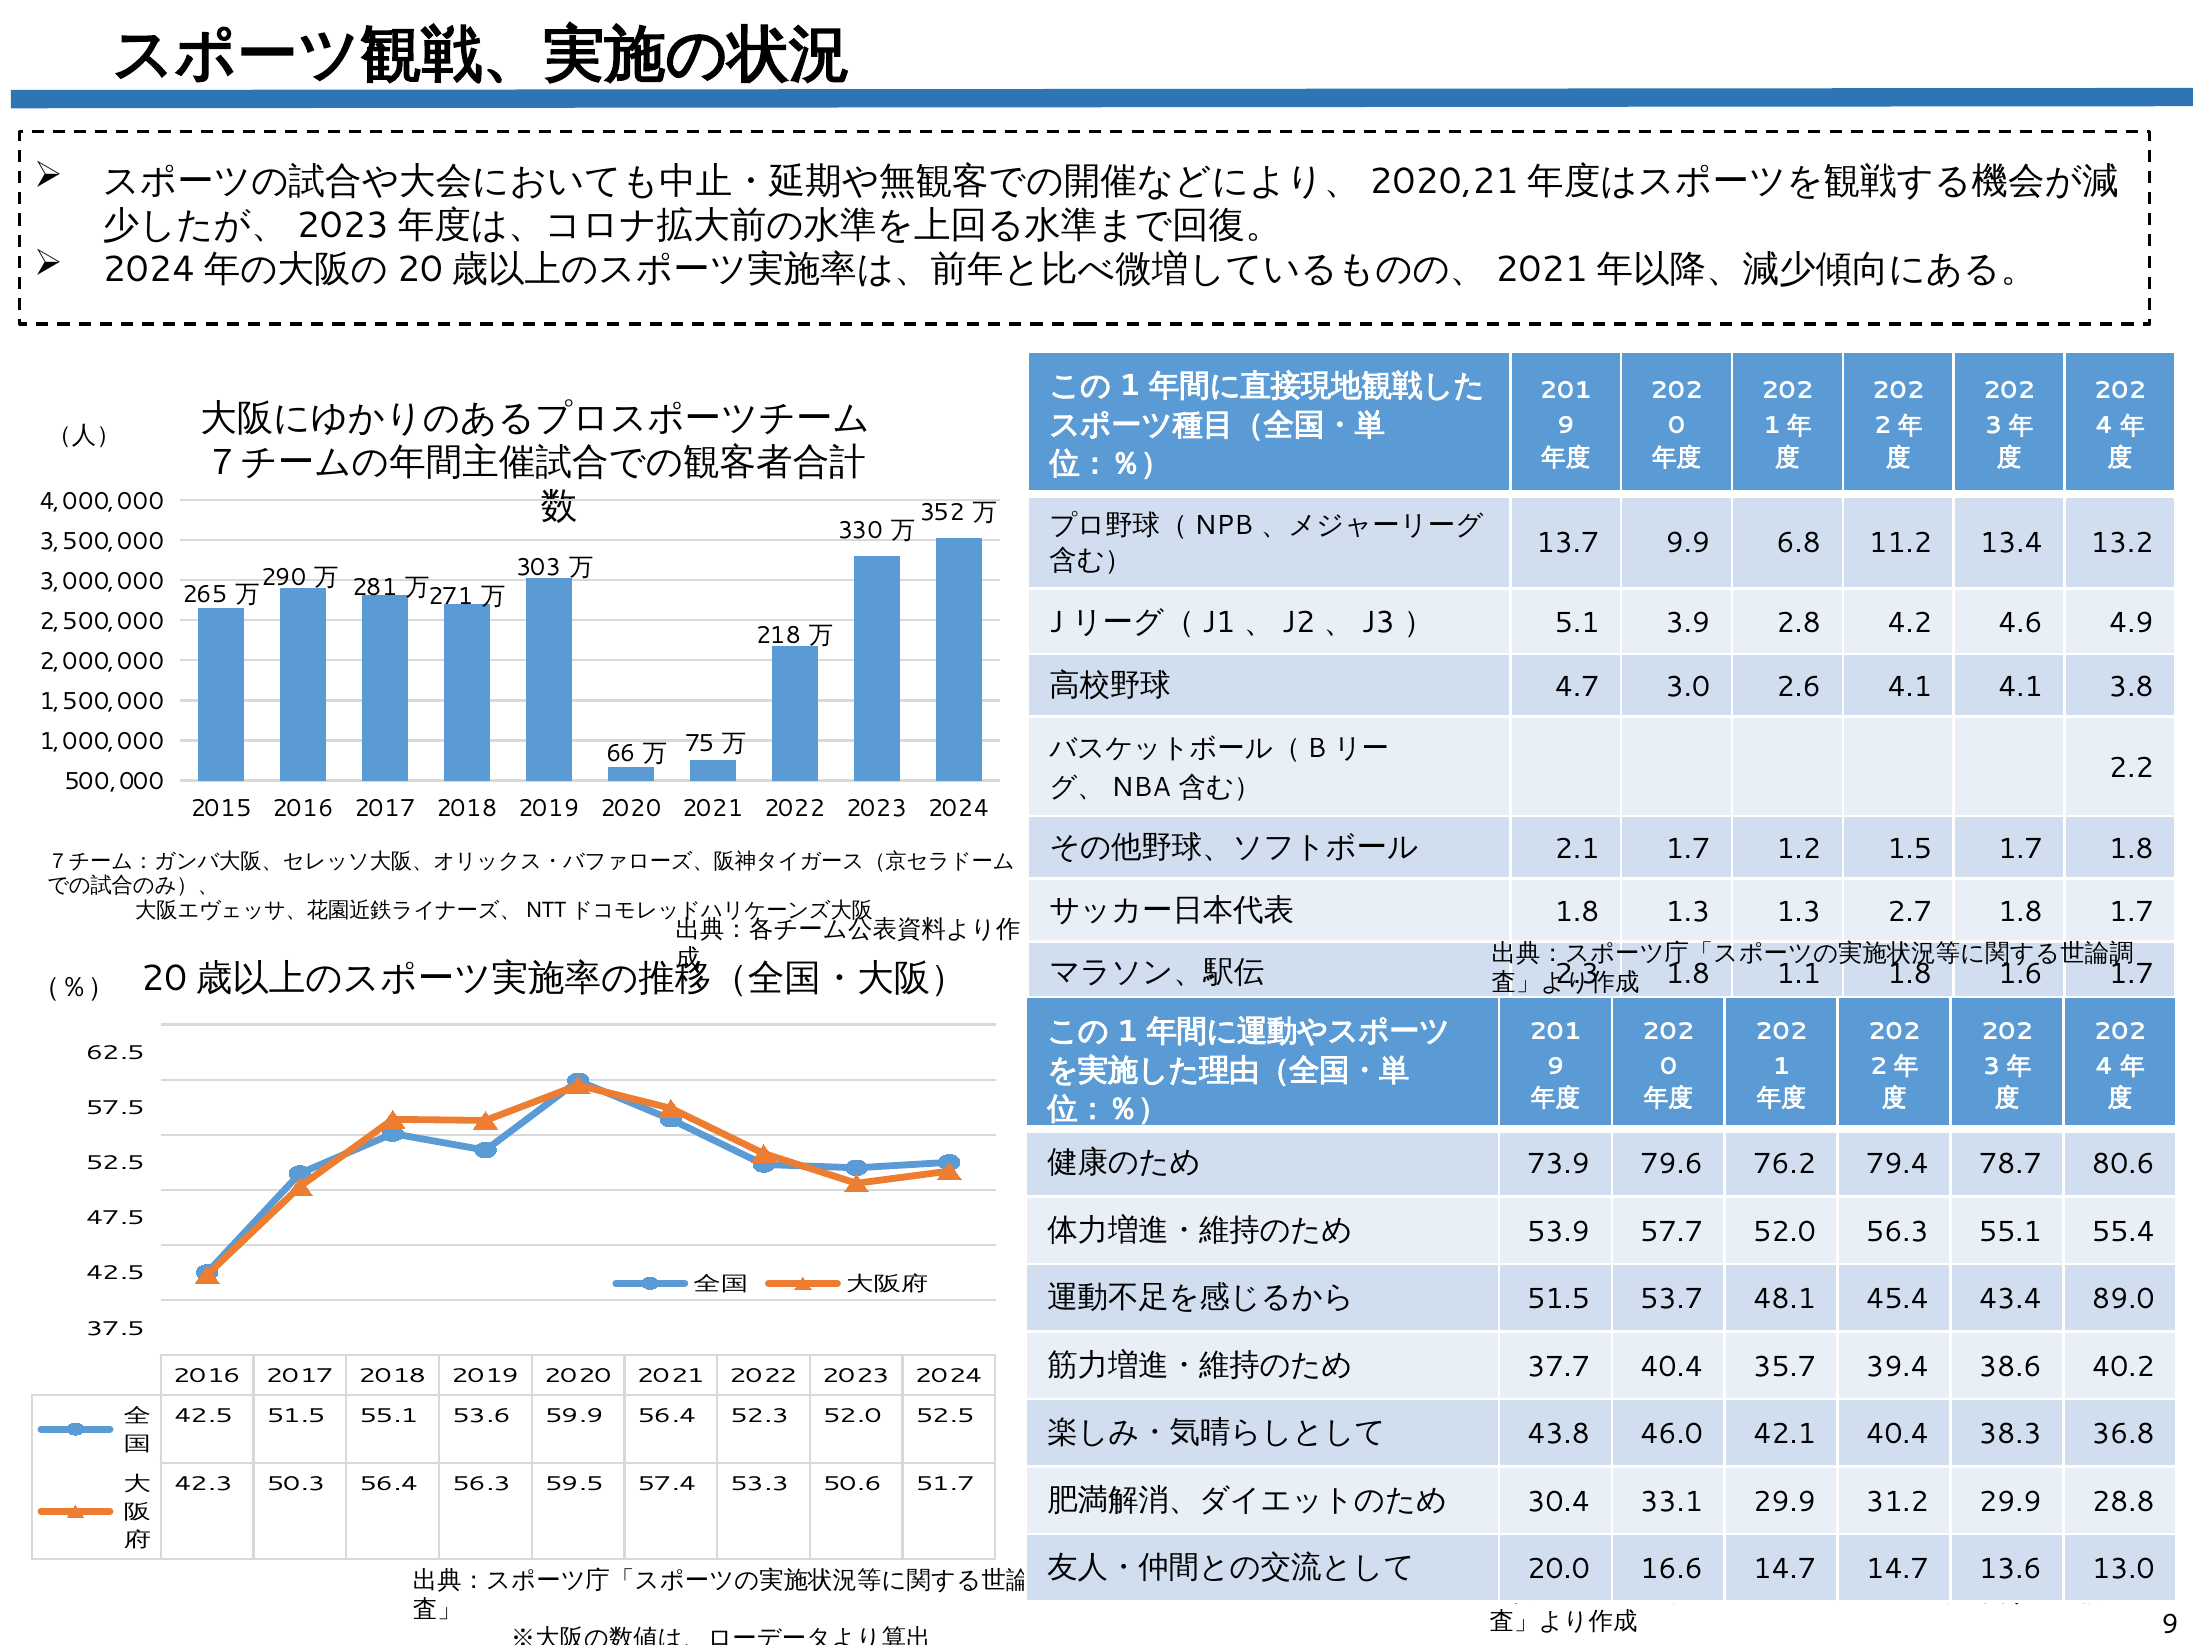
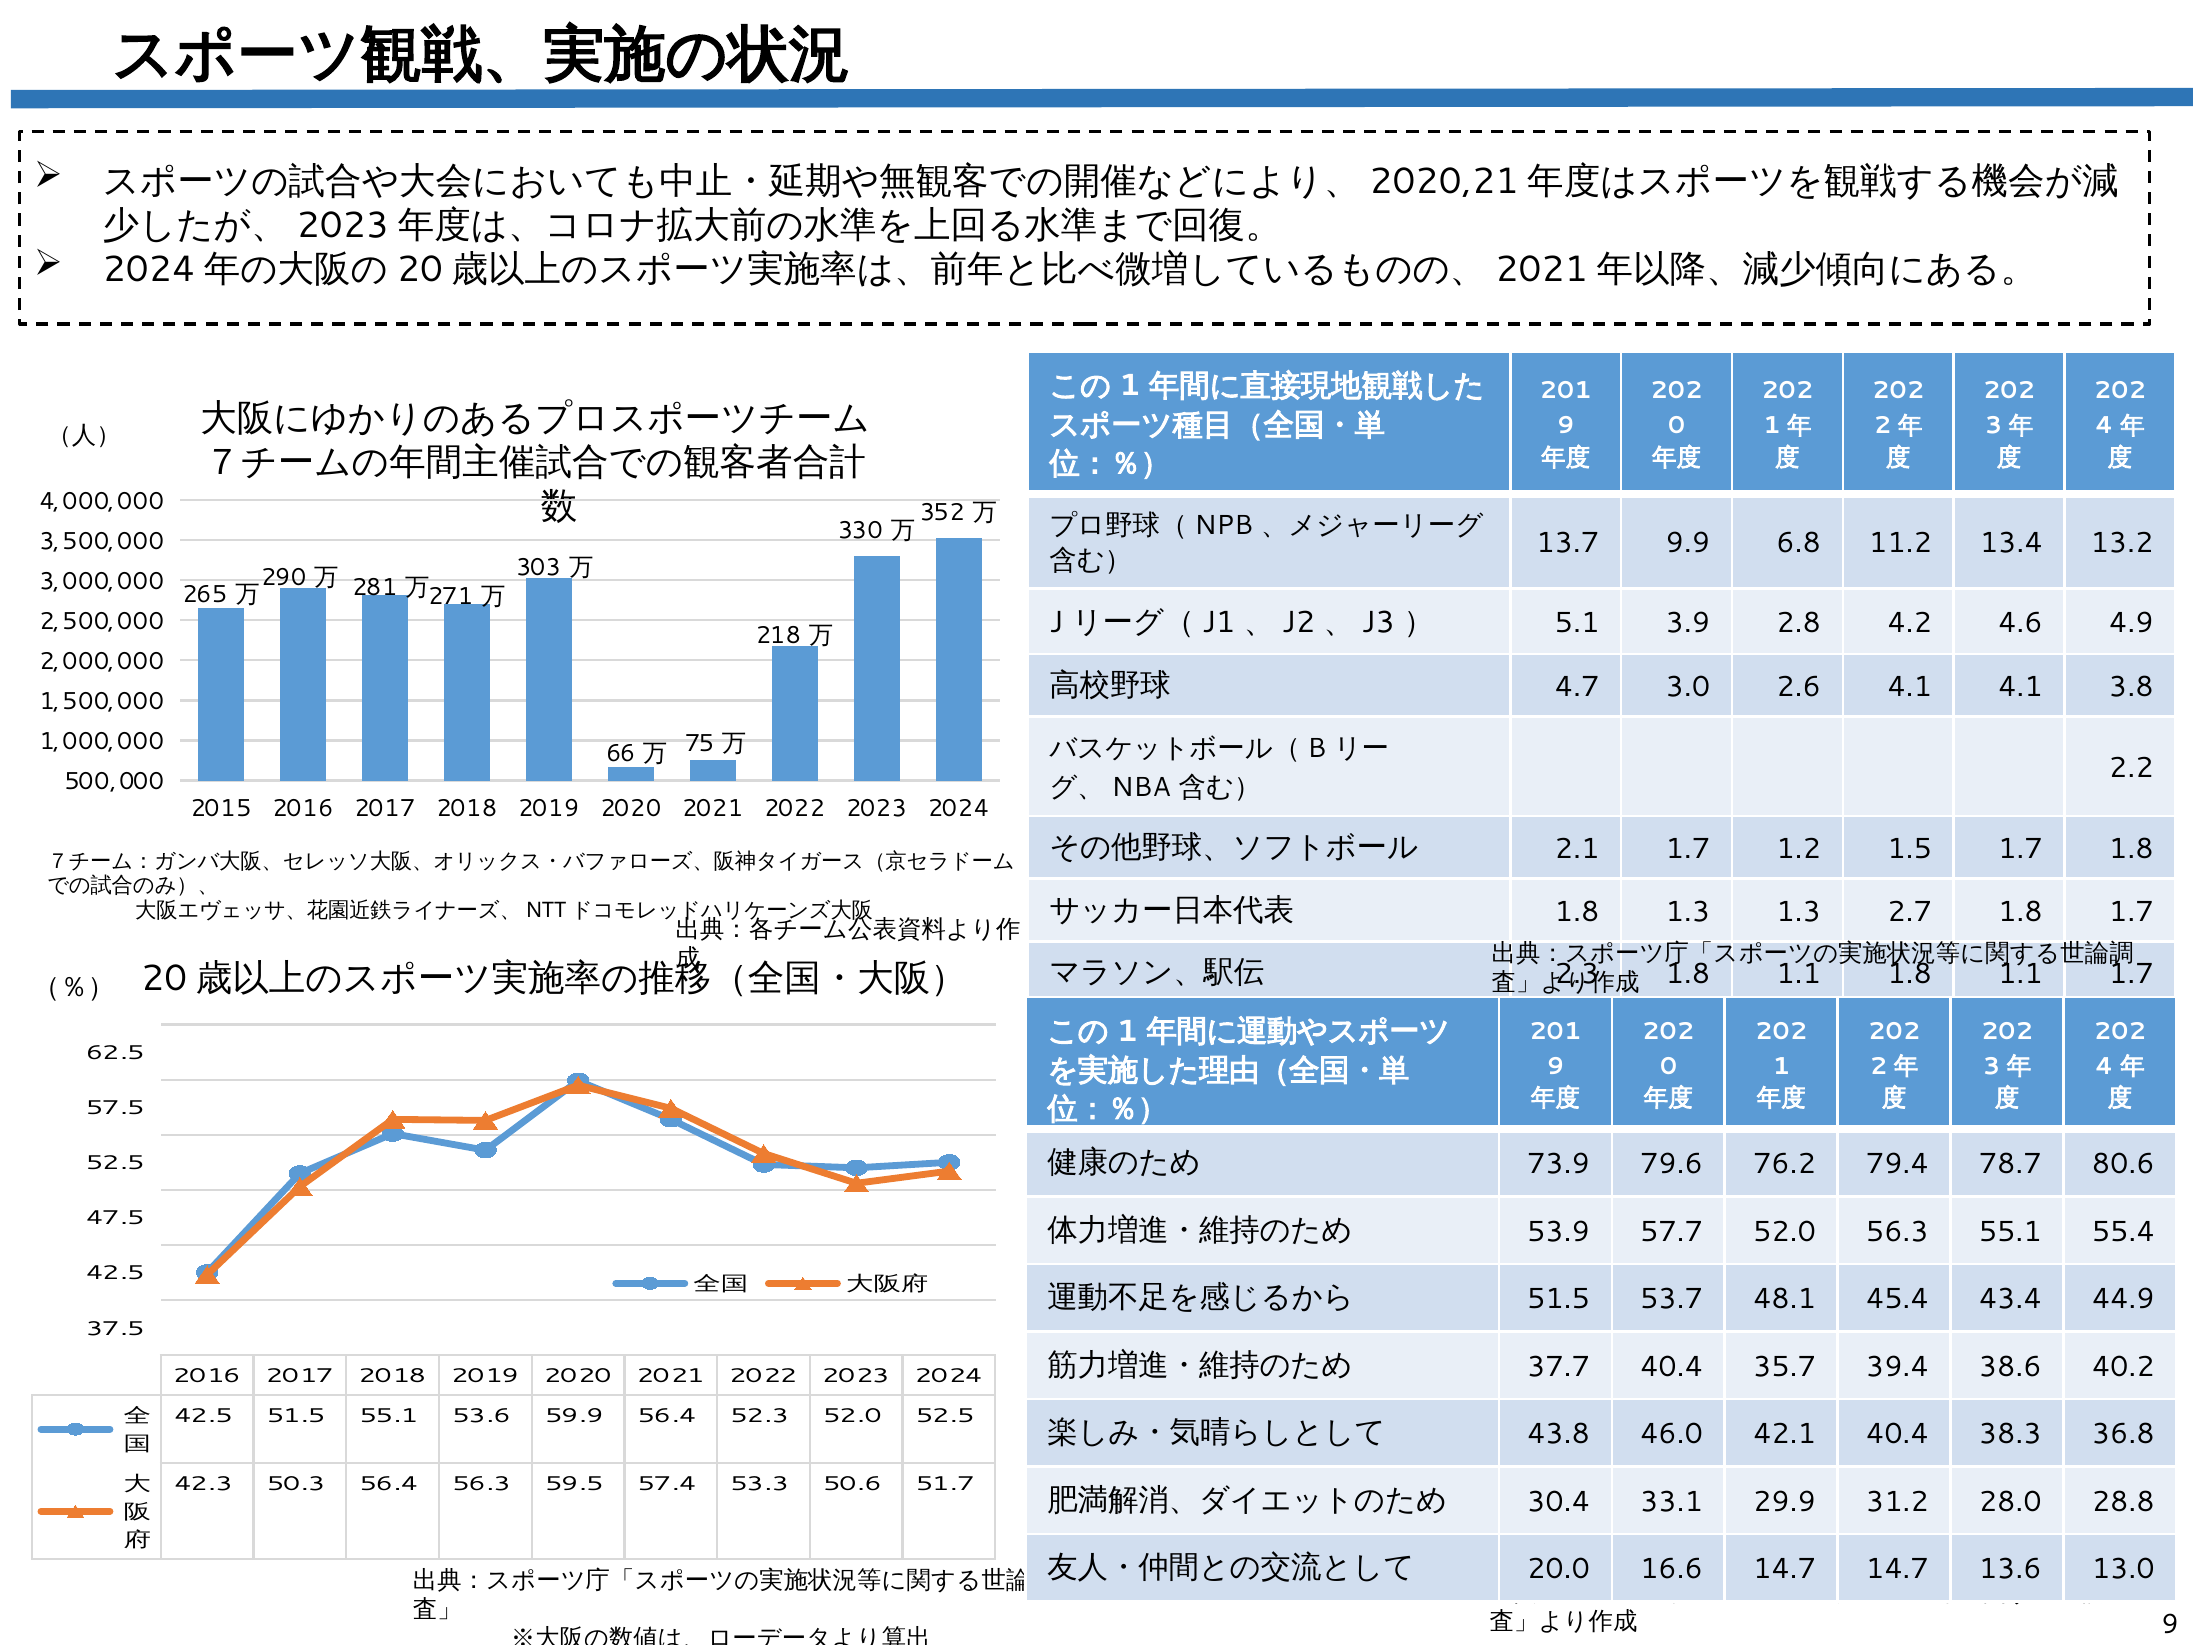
1.1 1.8 1.6: 1.6 -> 1.1 (2020, 974)
89.0: 89.0 -> 44.9 (2123, 1299)
31.2 29.9: 29.9 -> 28.0 (2010, 1502)
